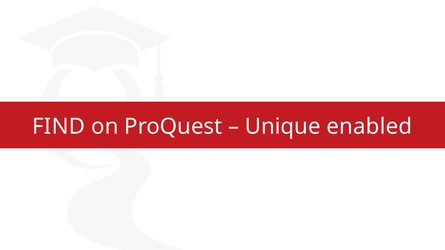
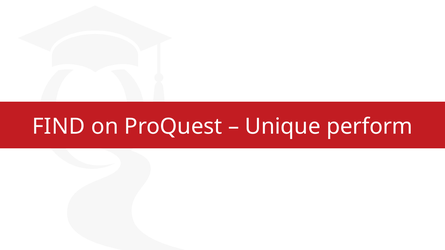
enabled: enabled -> perform (370, 127)
